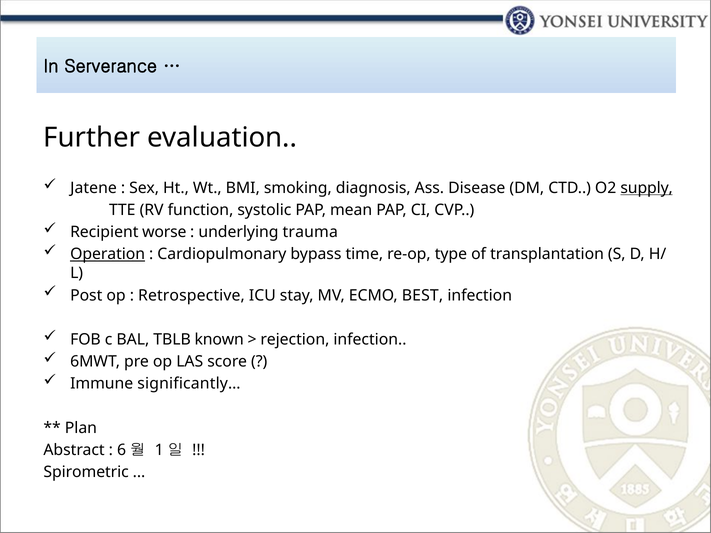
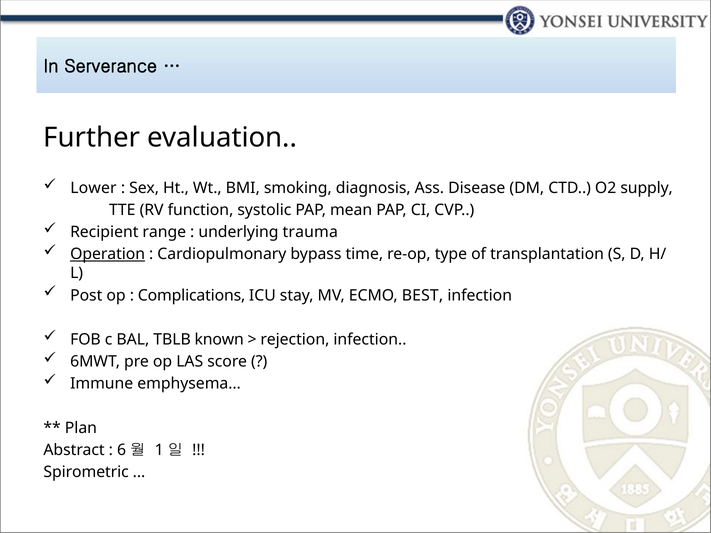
Jatene: Jatene -> Lower (93, 188)
supply underline: present -> none (647, 188)
worse: worse -> range (164, 232)
Retrospective: Retrospective -> Complications (192, 295)
significantly…: significantly… -> emphysema… (189, 384)
